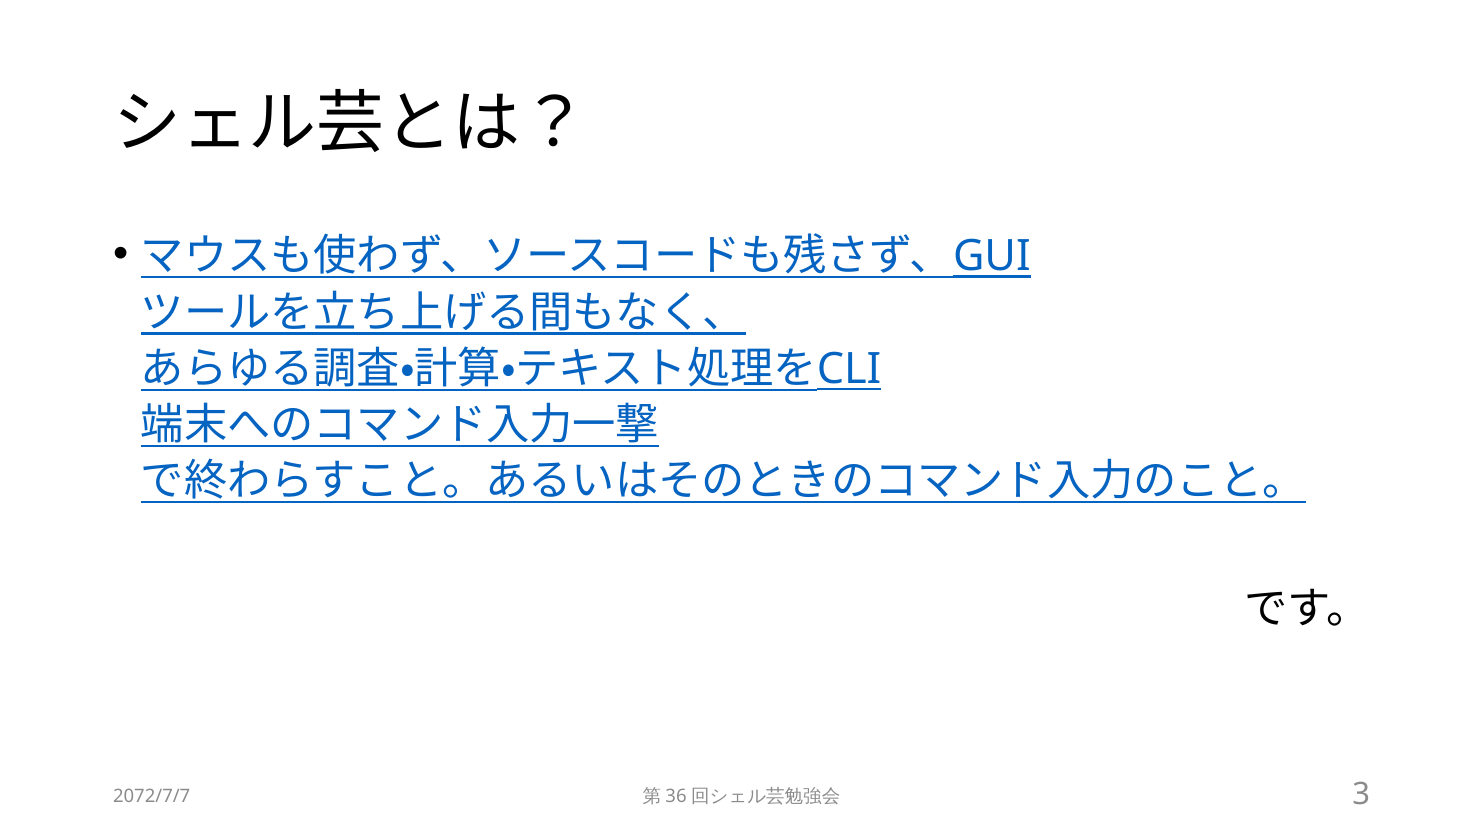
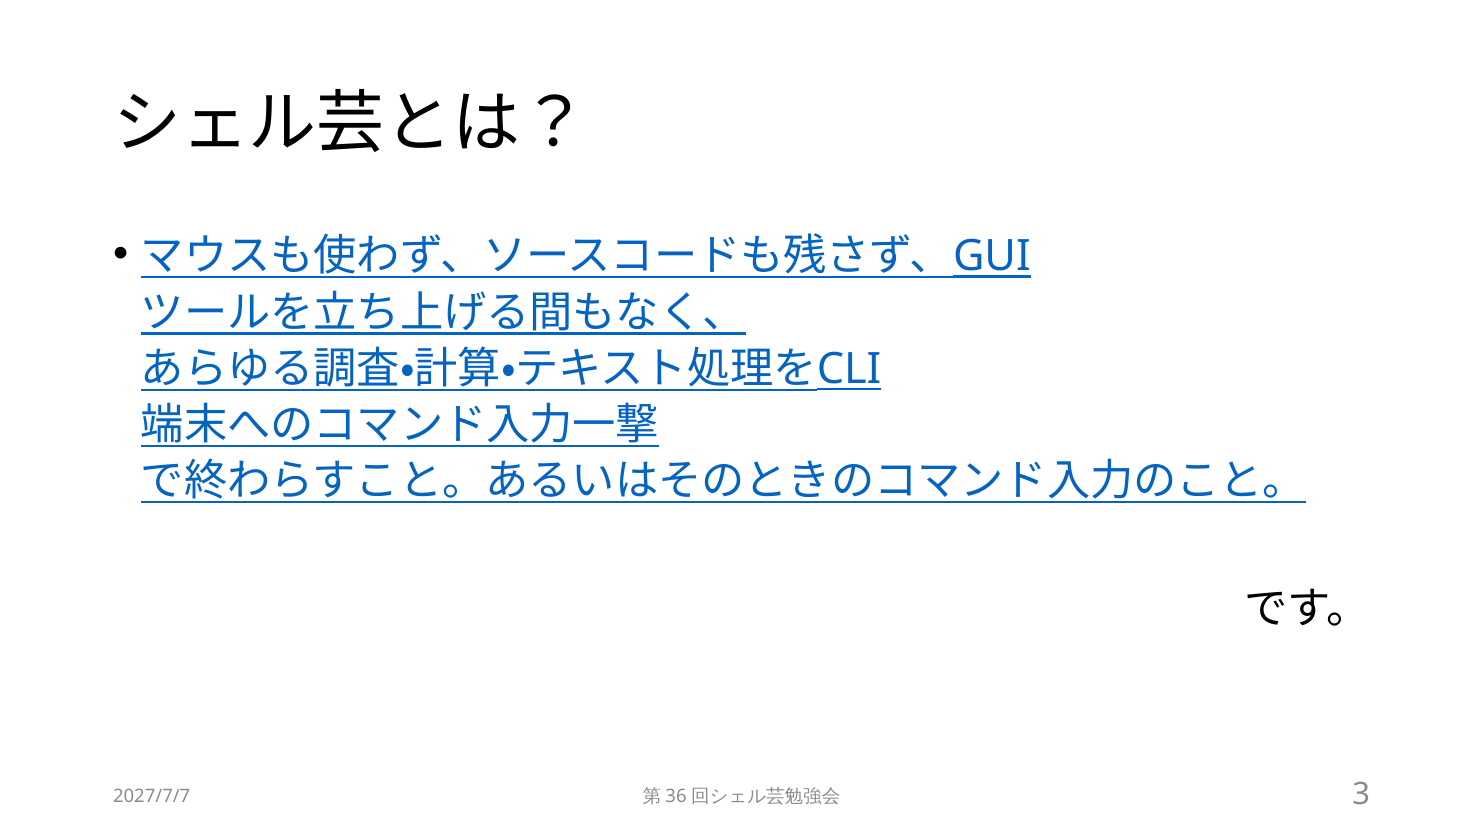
2072/7/7: 2072/7/7 -> 2027/7/7 (152, 797)
